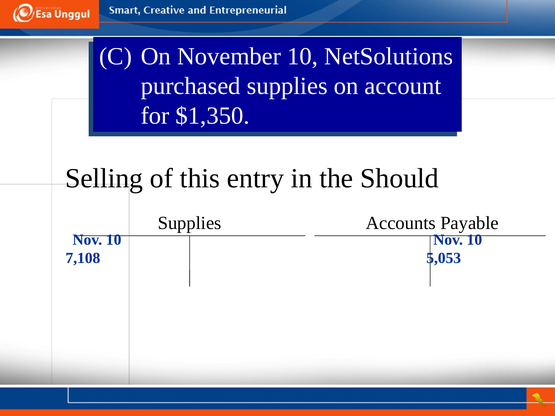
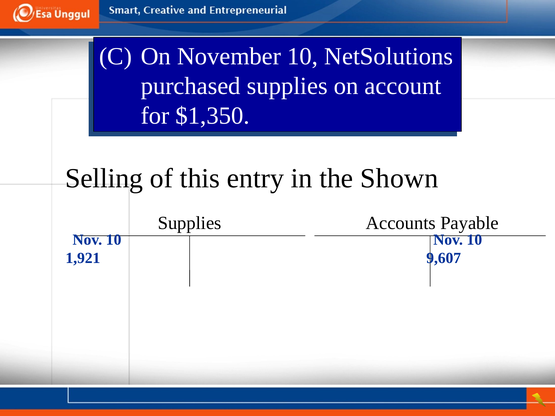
Should: Should -> Shown (399, 179)
7,108: 7,108 -> 1,921 (83, 258)
5,053: 5,053 -> 9,607 (444, 258)
